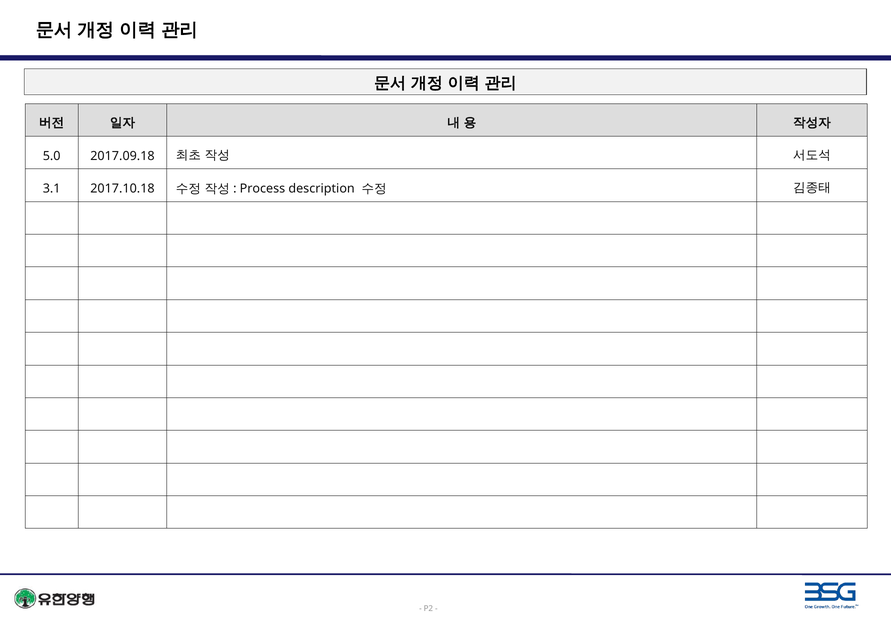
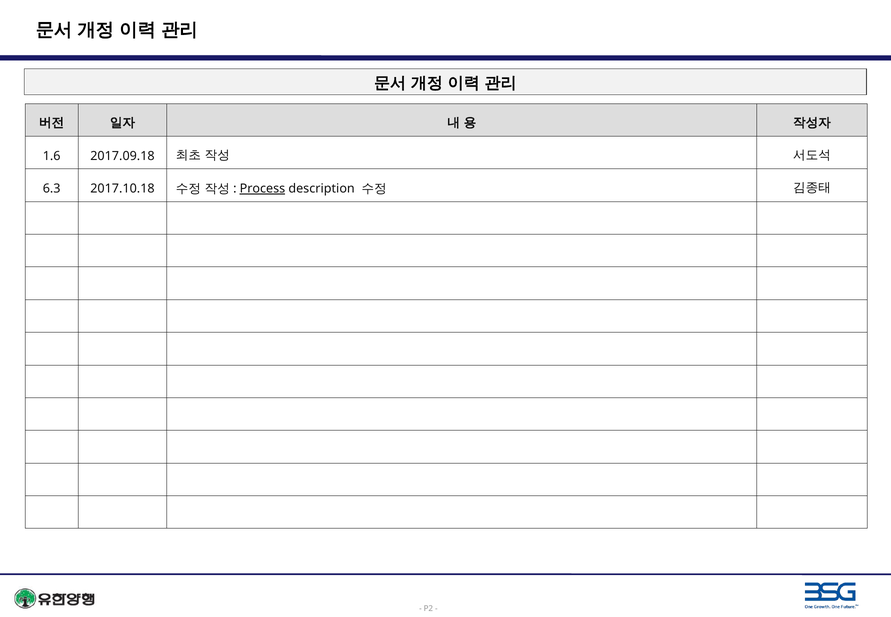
5.0: 5.0 -> 1.6 (52, 156)
3.1: 3.1 -> 6.3 (52, 189)
Process underline: none -> present (262, 189)
